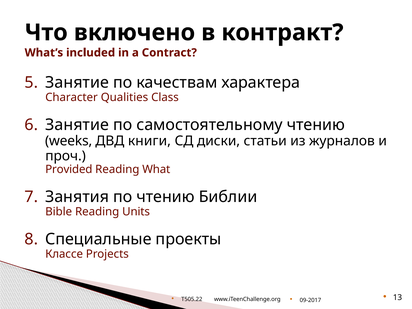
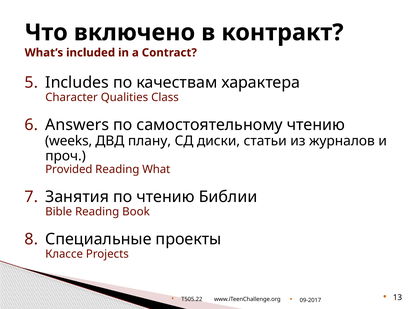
5 Занятие: Занятие -> Includes (77, 83)
6 Занятие: Занятие -> Answers (77, 125)
книги: книги -> плану (149, 141)
Units: Units -> Book (136, 212)
